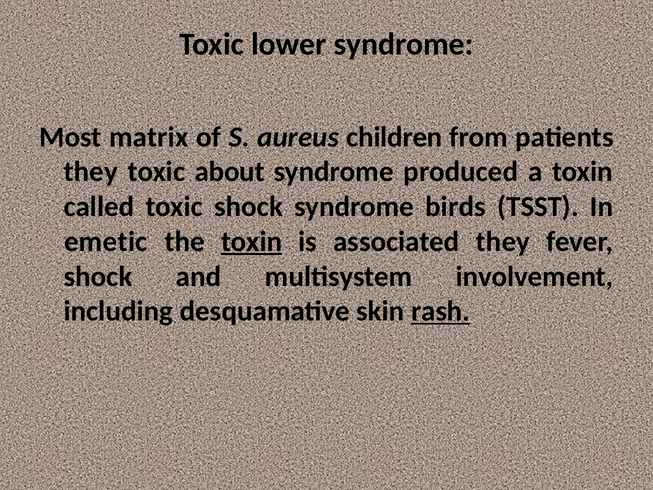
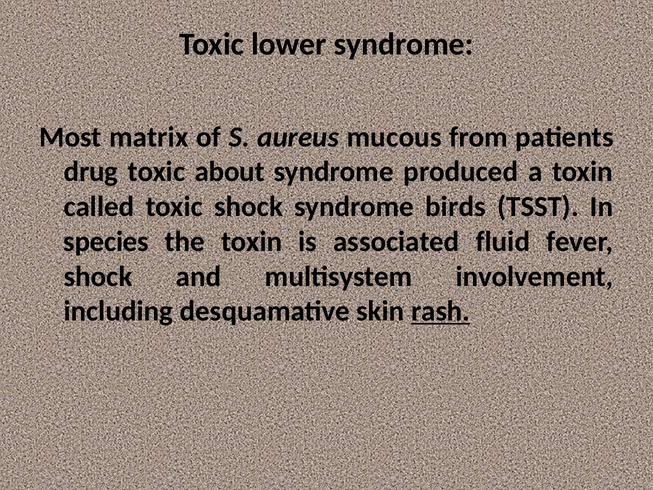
children: children -> mucous (394, 137)
they: they -> drug (91, 172)
emetic: emetic -> species (106, 241)
toxin underline: present -> none (252, 241)
associated they: they -> fluid (503, 241)
